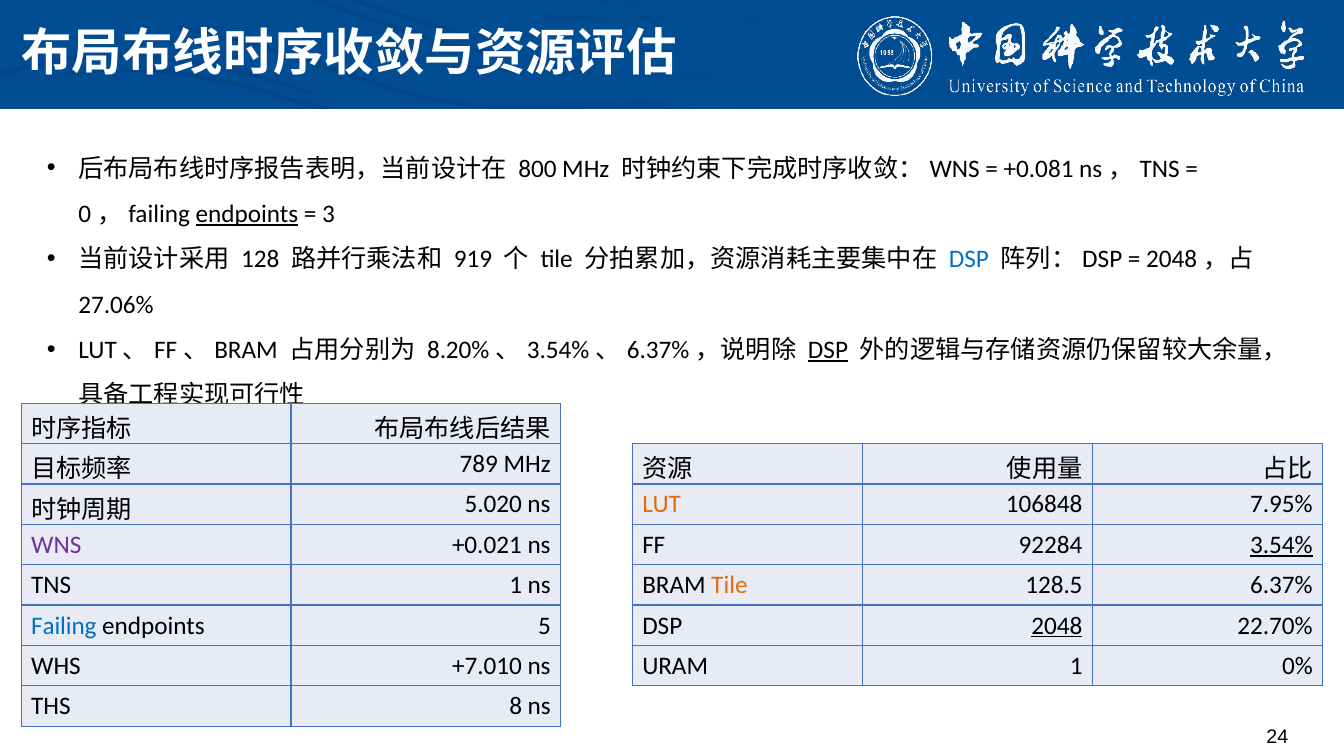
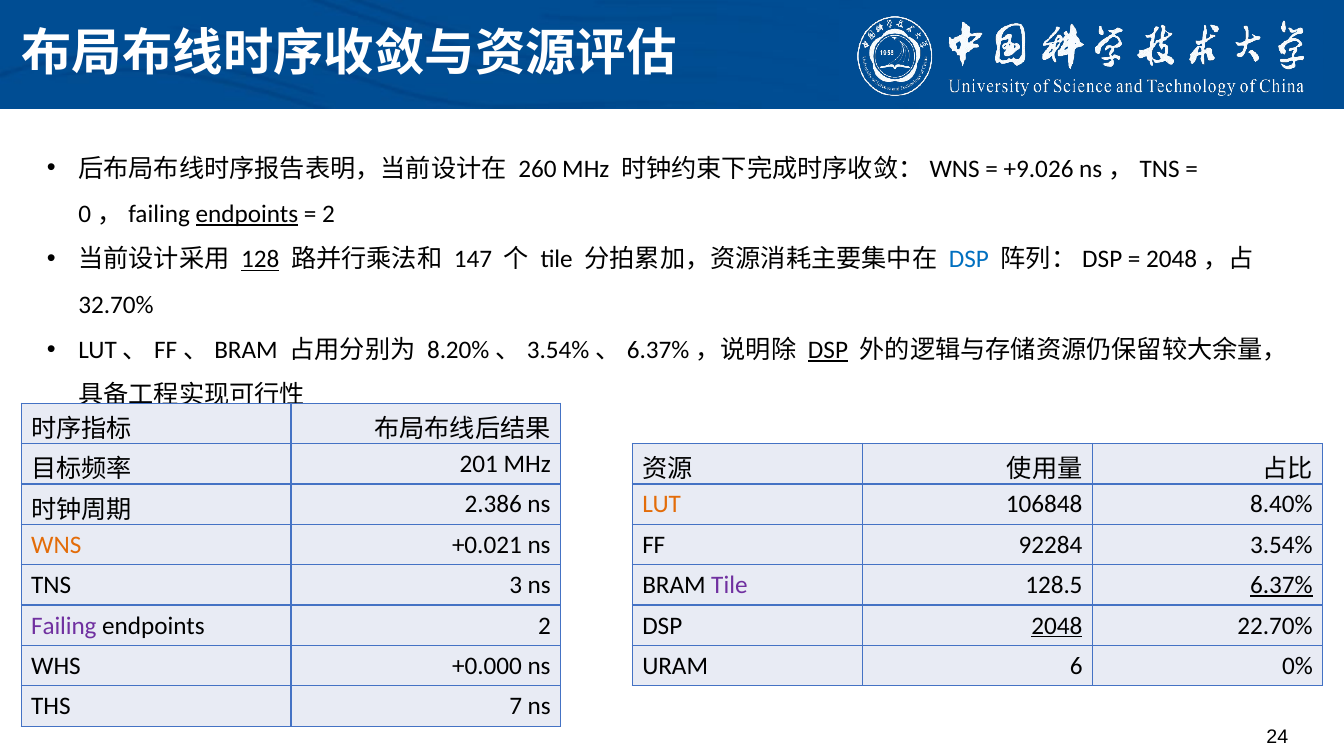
800: 800 -> 260 (537, 169)
+0.081: +0.081 -> +9.026 (1039, 169)
3: 3 -> 2 (328, 214)
128 underline: none -> present (260, 260)
919: 919 -> 147 (473, 260)
27.06%: 27.06% -> 32.70% (116, 305)
789: 789 -> 201 (479, 464)
7.95%: 7.95% -> 8.40% (1281, 505)
5.020: 5.020 -> 2.386 (493, 505)
3.54% underline: present -> none (1281, 545)
WNS colour: purple -> orange (56, 545)
TNS 1: 1 -> 3 (516, 585)
Tile colour: orange -> purple (729, 585)
6.37% underline: none -> present (1281, 585)
Failing colour: blue -> purple (64, 626)
endpoints 5: 5 -> 2 (544, 626)
+7.010: +7.010 -> +0.000 (487, 666)
URAM 1: 1 -> 6 (1076, 666)
8: 8 -> 7 (516, 706)
